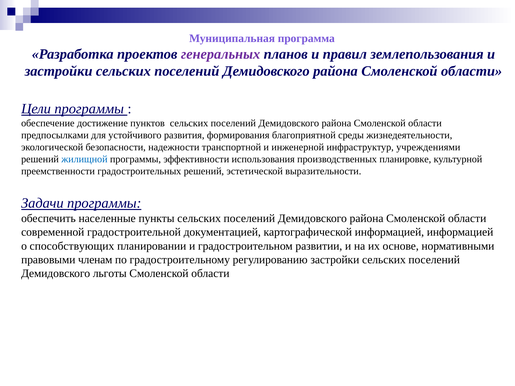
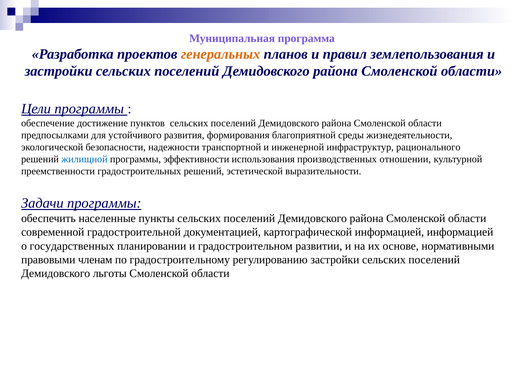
генеральных colour: purple -> orange (221, 54)
учреждениями: учреждениями -> рационального (428, 147)
планировке: планировке -> отношении (405, 159)
способствующих: способствующих -> государственных (72, 246)
